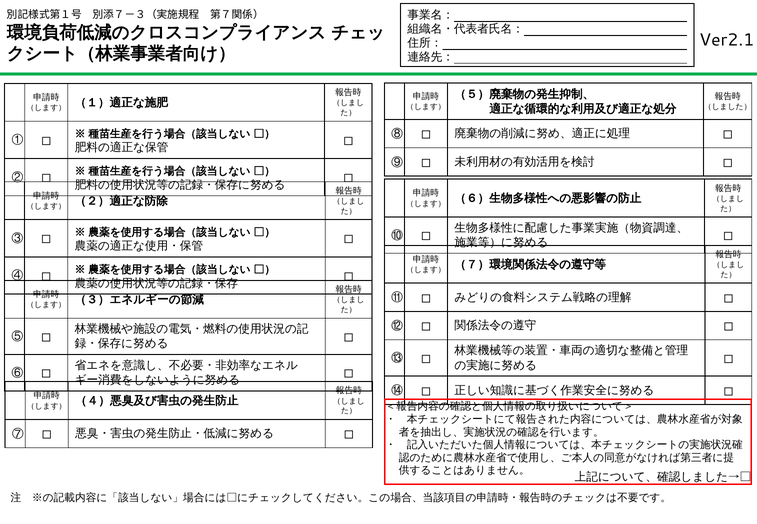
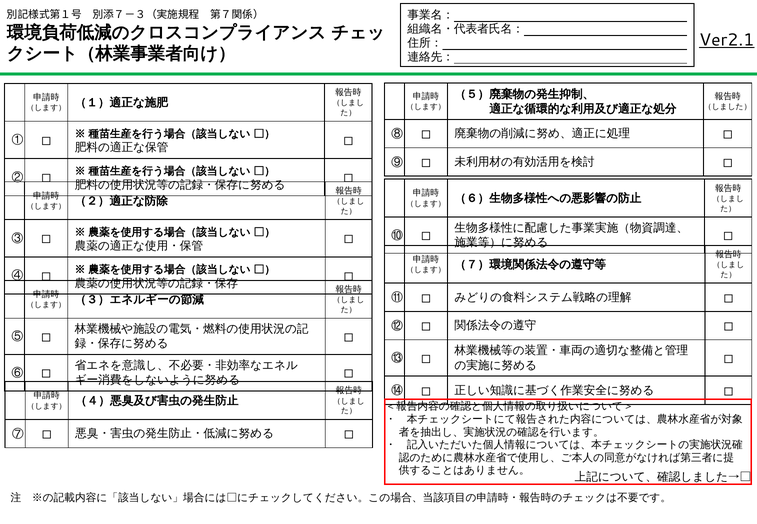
Ver2.1 underline: none -> present (727, 40)
